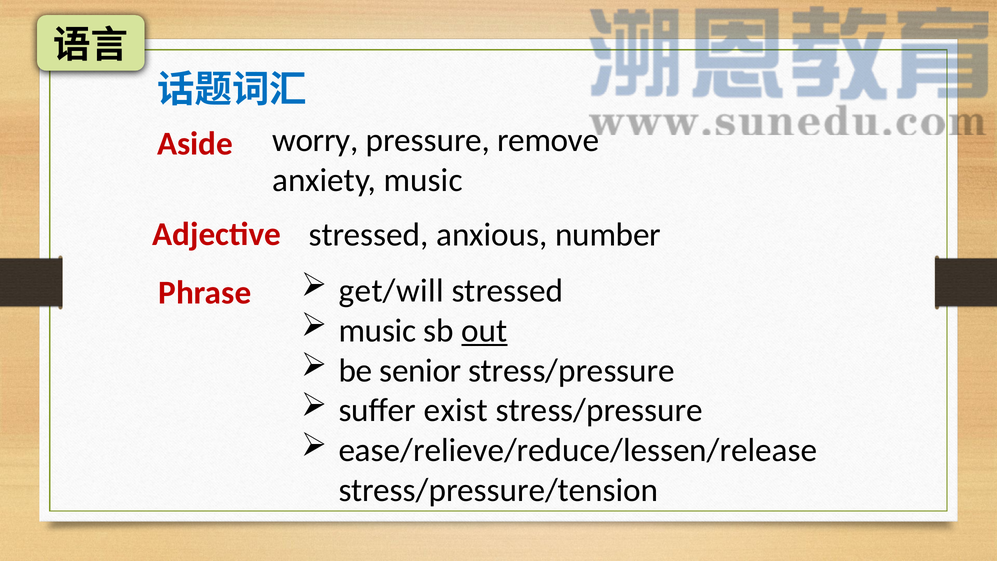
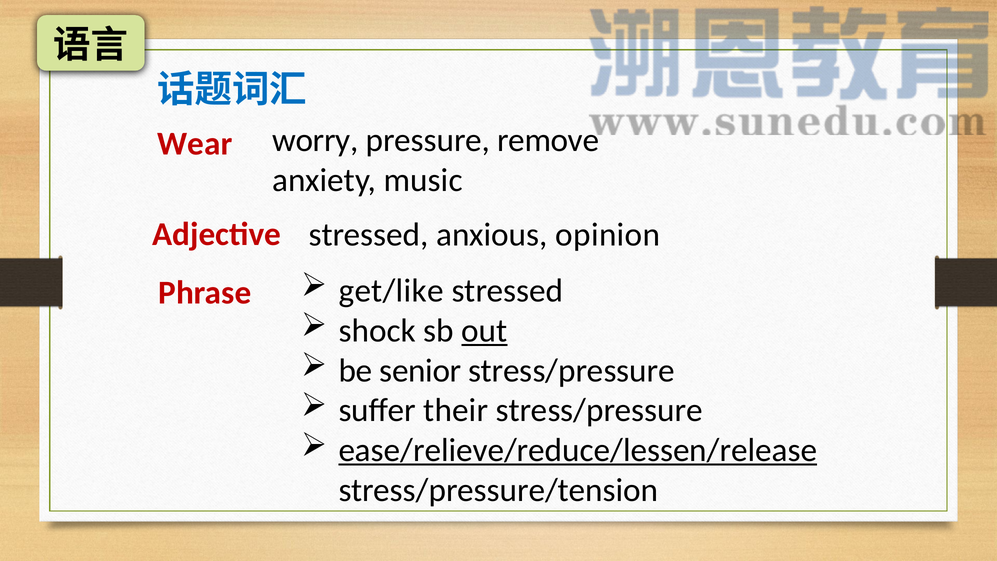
Aside: Aside -> Wear (195, 144)
number: number -> opinion (608, 235)
get/will: get/will -> get/like (391, 291)
music: music -> shock (377, 331)
exist: exist -> their (456, 410)
ease/relieve/reduce/lessen/release underline: none -> present (578, 450)
